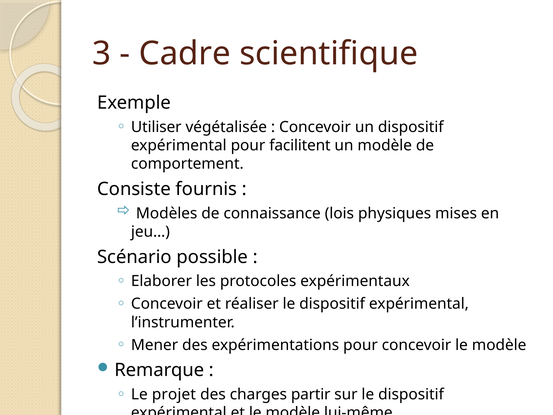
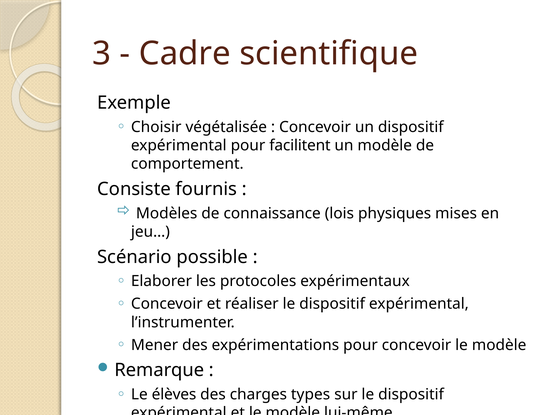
Utiliser: Utiliser -> Choisir (156, 127)
projet: projet -> élèves (174, 394)
partir: partir -> types (311, 394)
